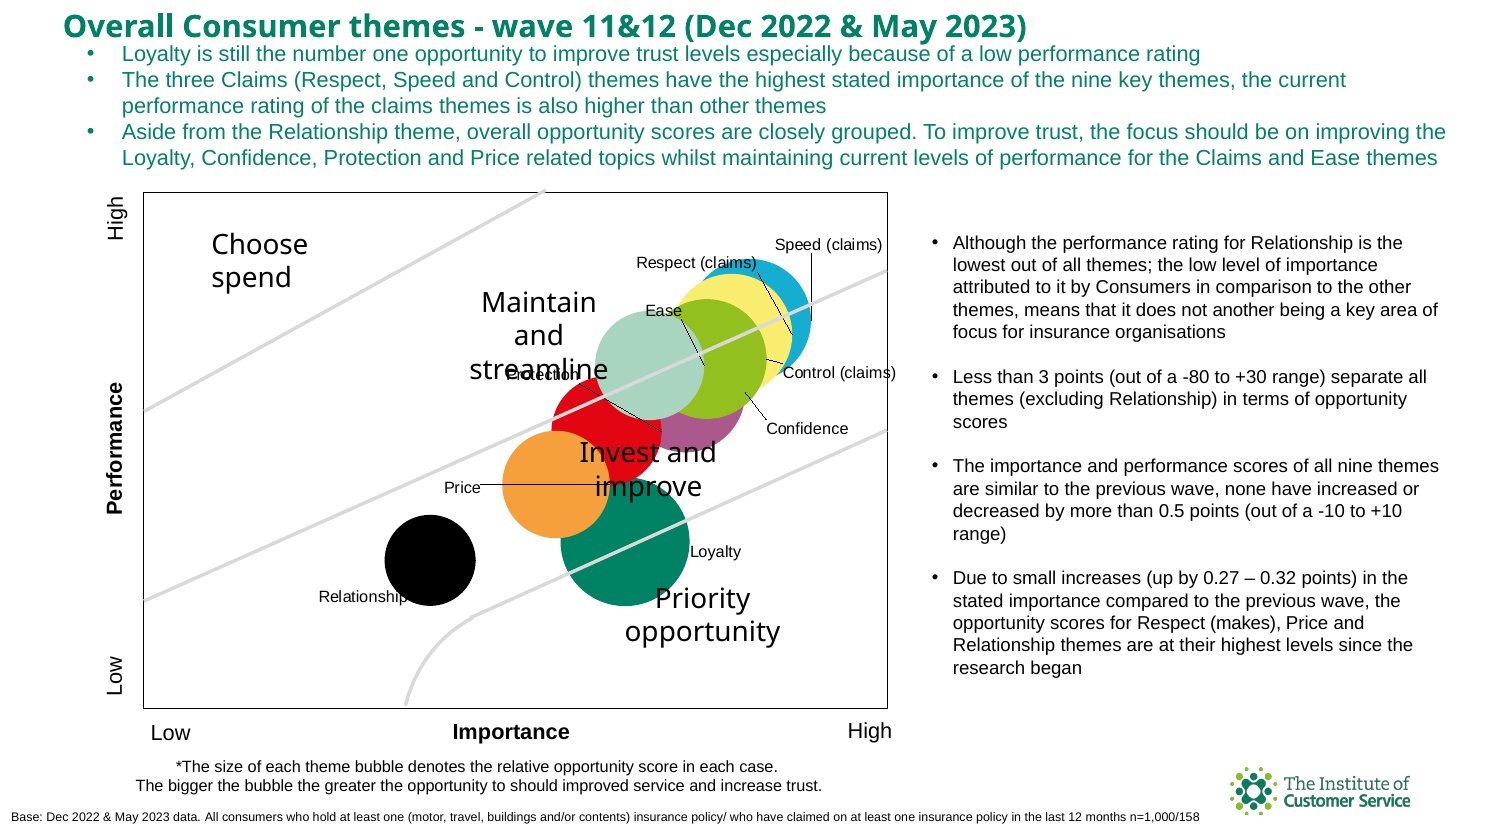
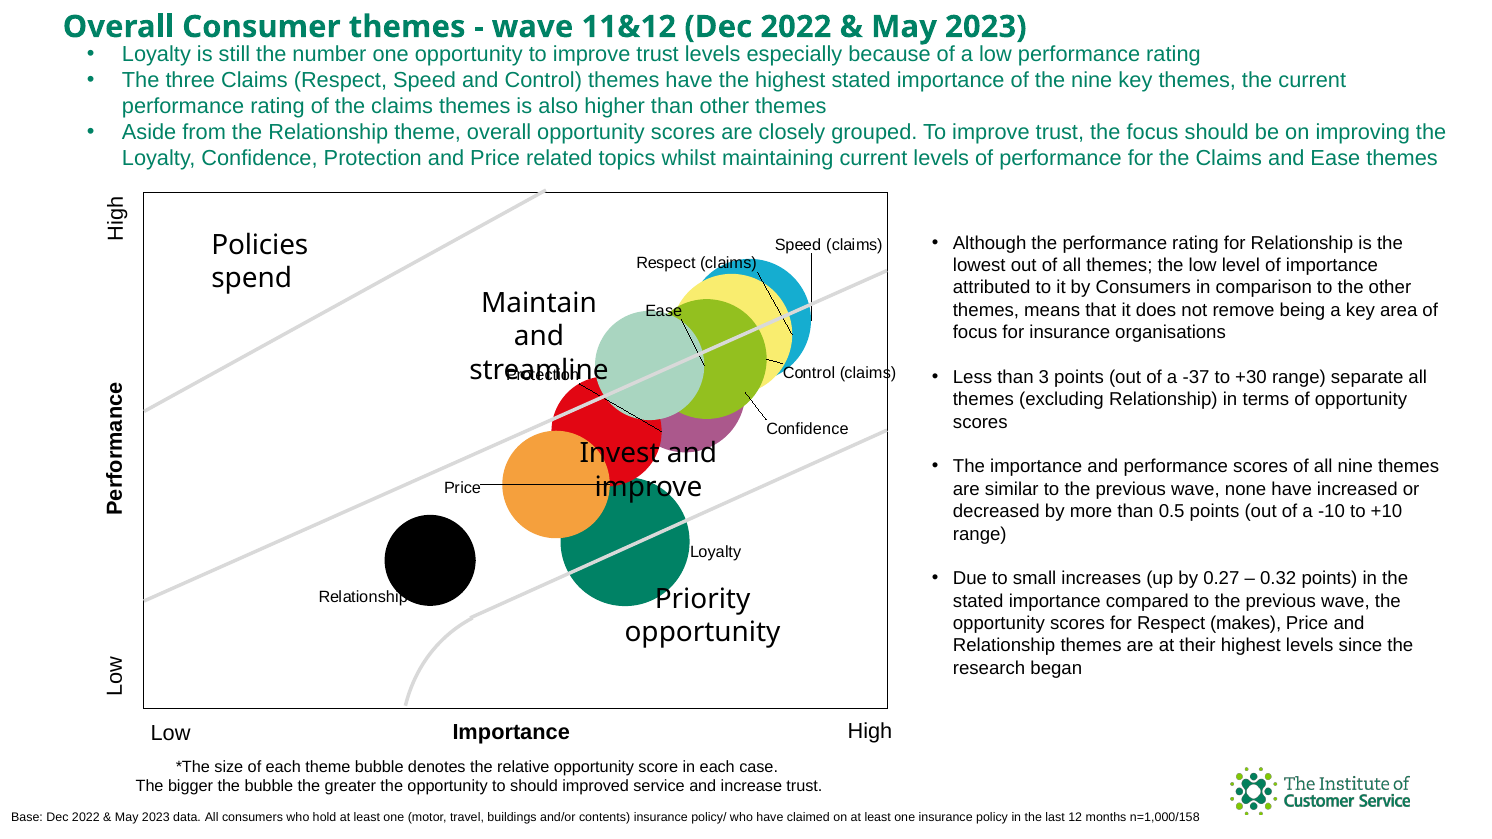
Choose: Choose -> Policies (260, 245)
another: another -> remove (1244, 310)
-80: -80 -> -37 (1196, 377)
